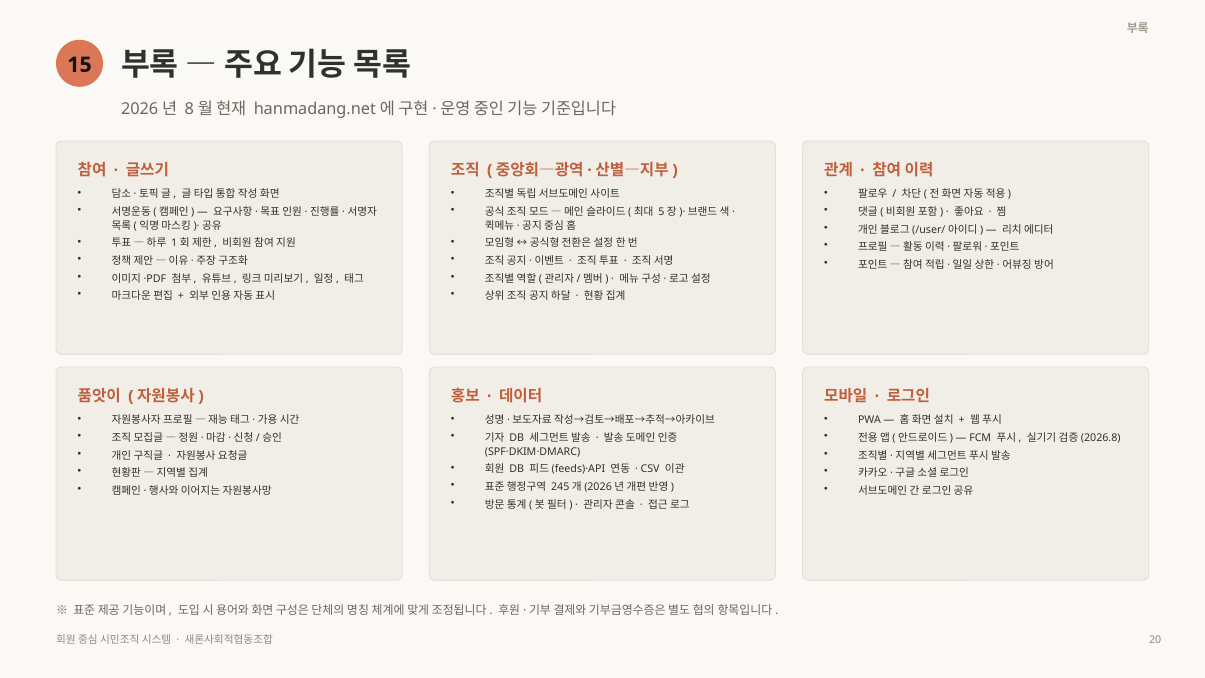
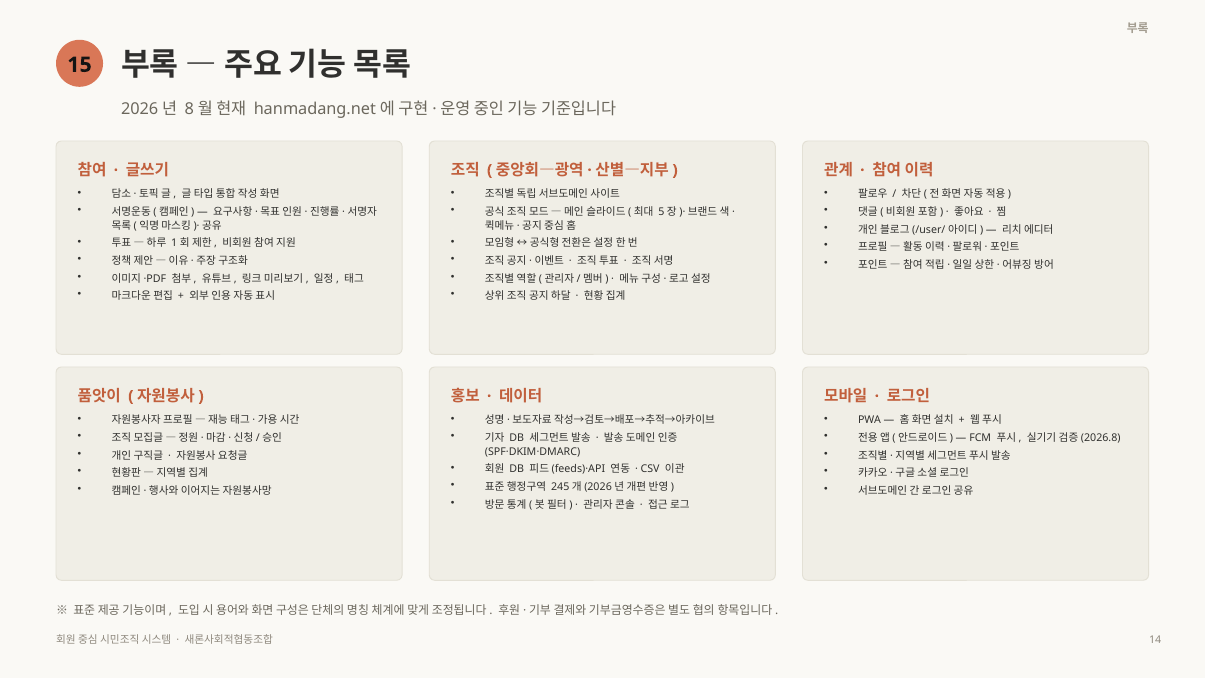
20: 20 -> 14 (1155, 640)
